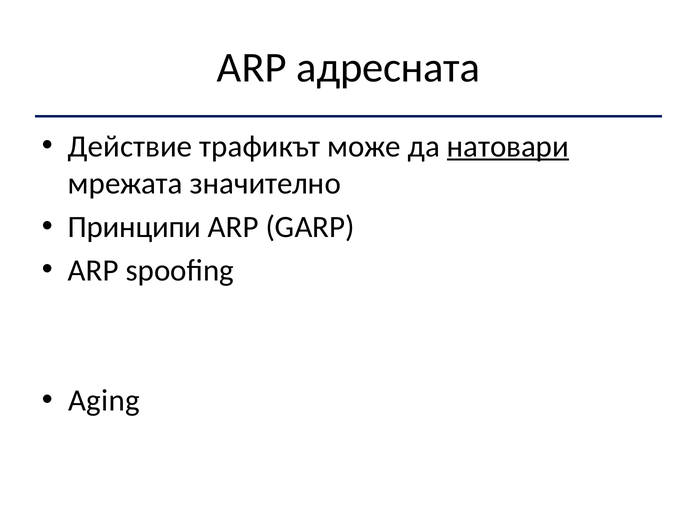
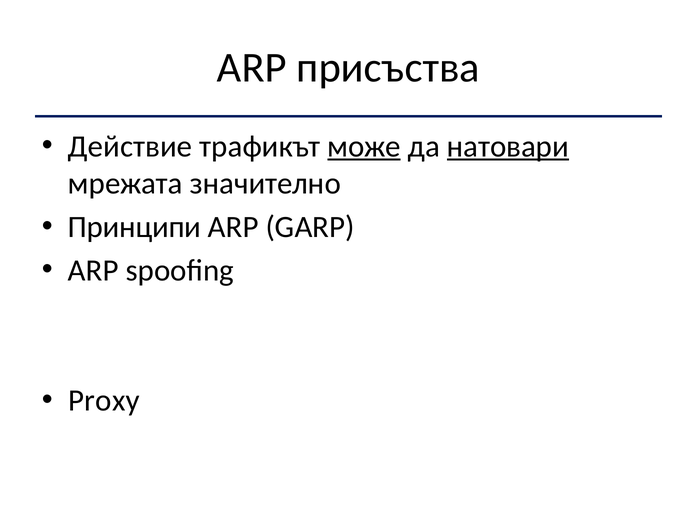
адресната: адресната -> присъства (388, 67)
може underline: none -> present (364, 146)
Aging: Aging -> Proxy (104, 400)
